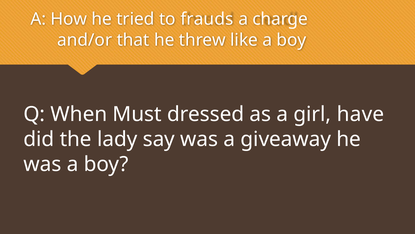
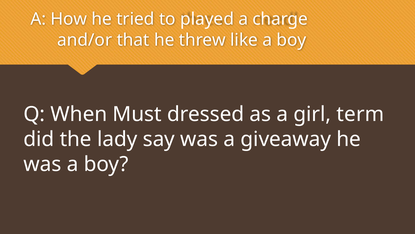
frauds: frauds -> played (207, 19)
have: have -> term (360, 114)
